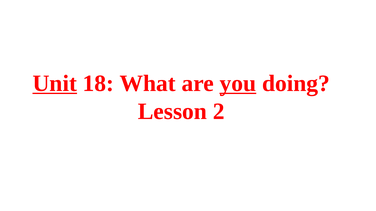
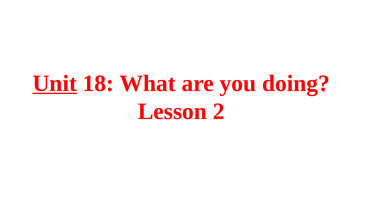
you underline: present -> none (238, 83)
